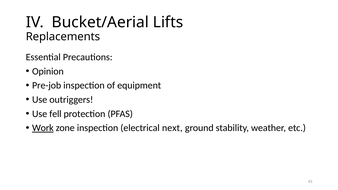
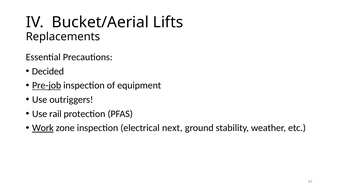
Opinion: Opinion -> Decided (48, 71)
Pre-job underline: none -> present (47, 85)
fell: fell -> rail (55, 114)
